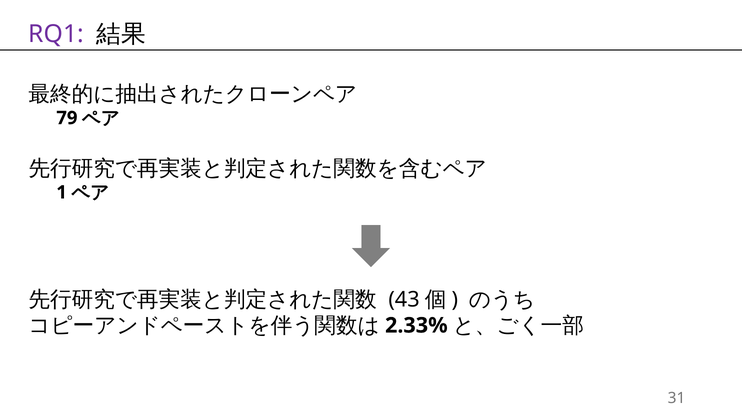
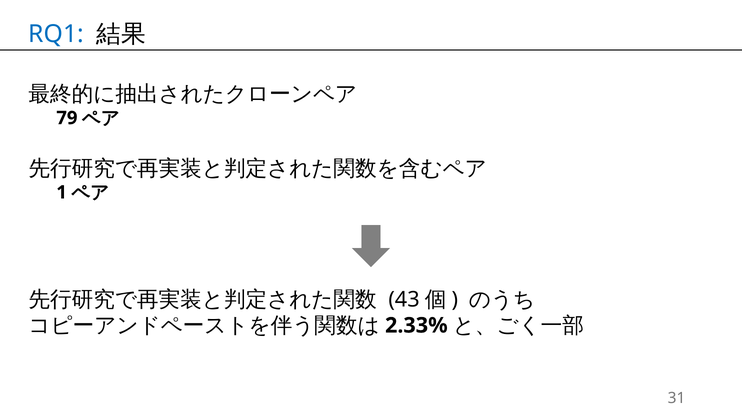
RQ1 colour: purple -> blue (56, 34)
